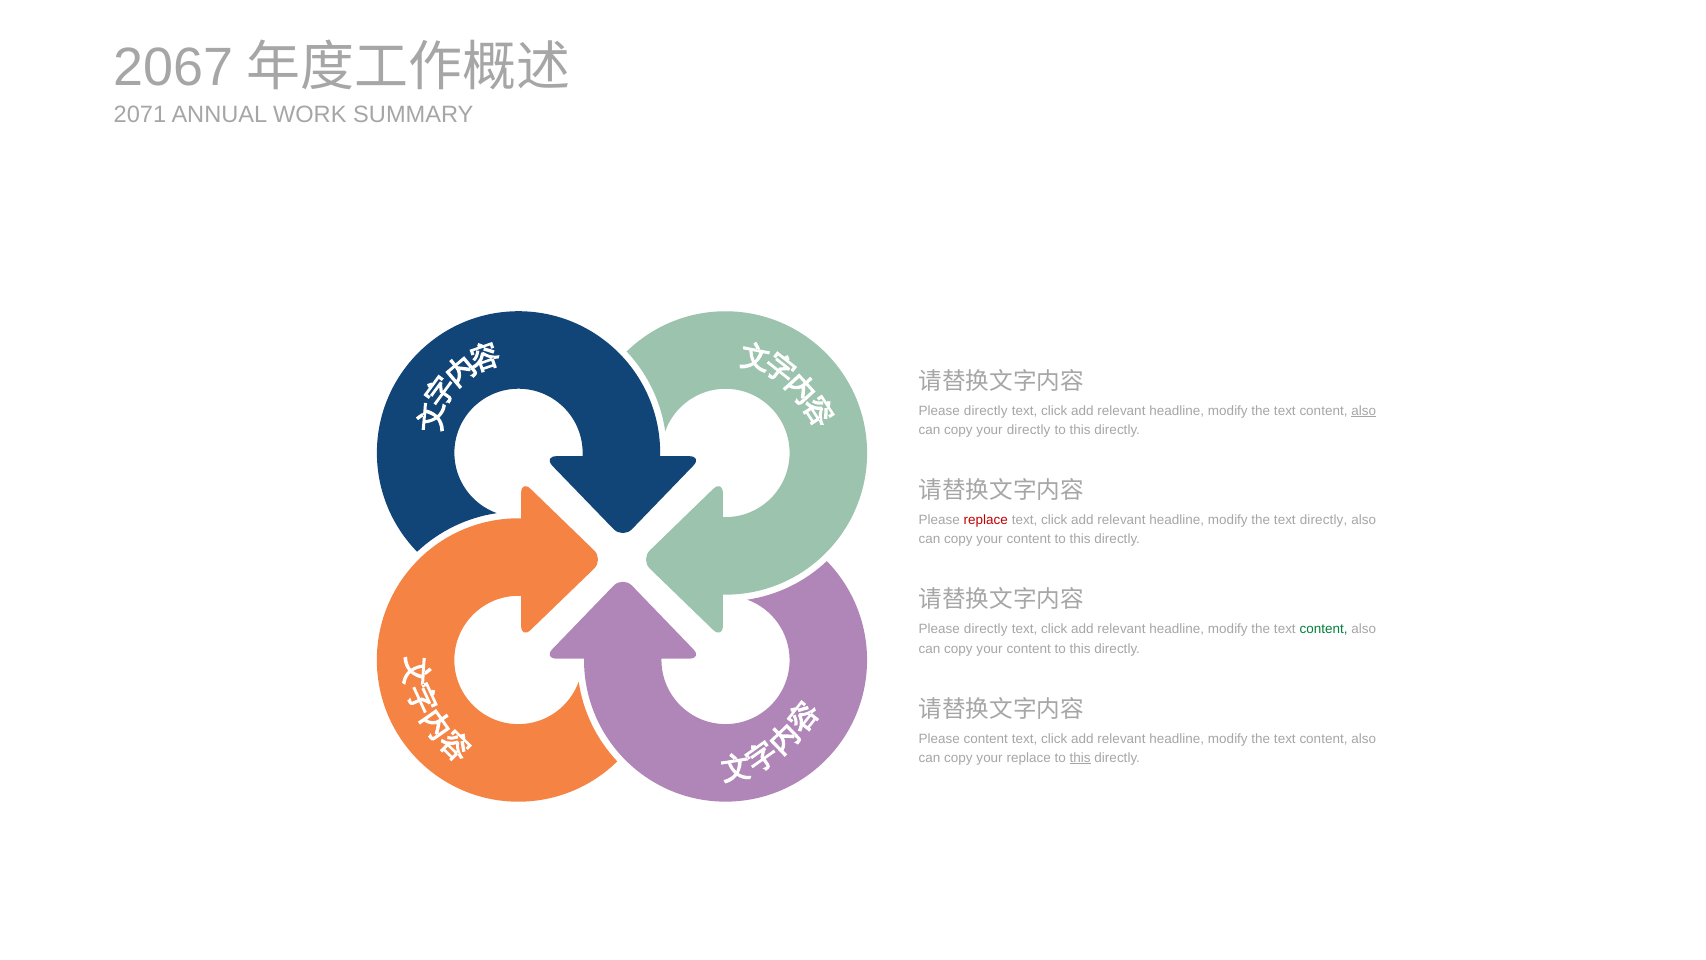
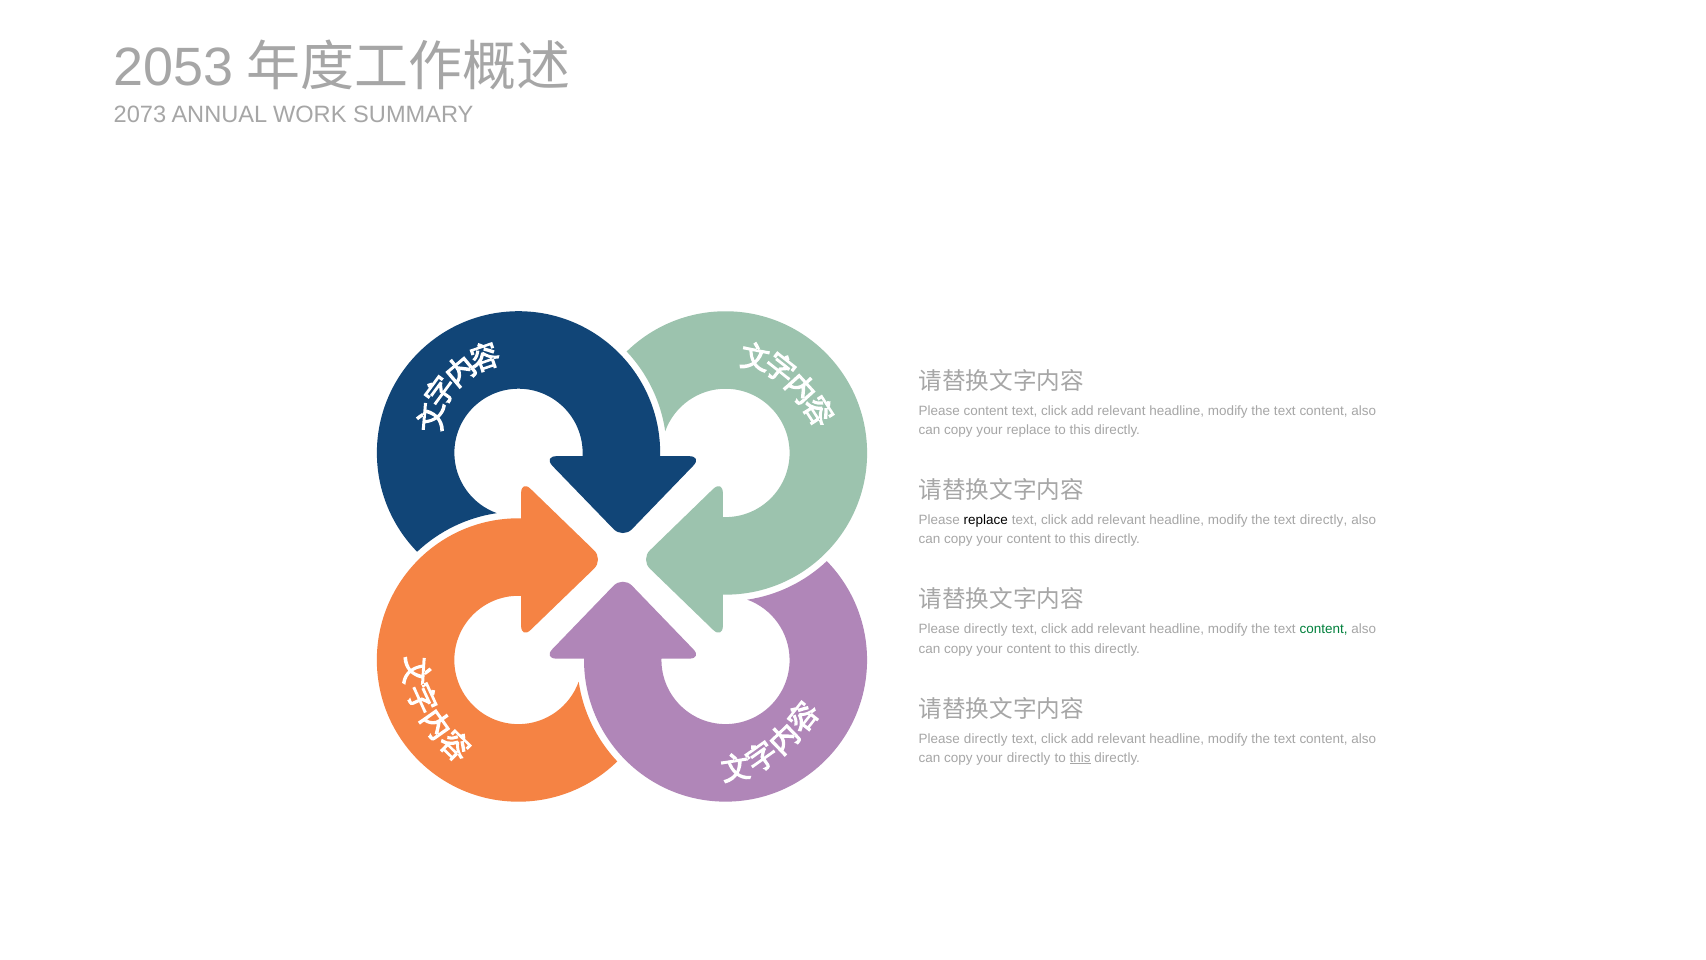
2067: 2067 -> 2053 (174, 67)
2071: 2071 -> 2073 (140, 114)
directly: directly -> content (986, 411)
also underline: present -> none (1364, 411)
your directly: directly -> replace (1029, 430)
replace colour: red -> black (986, 520)
content: content -> directly (986, 738)
your replace: replace -> directly (1029, 758)
